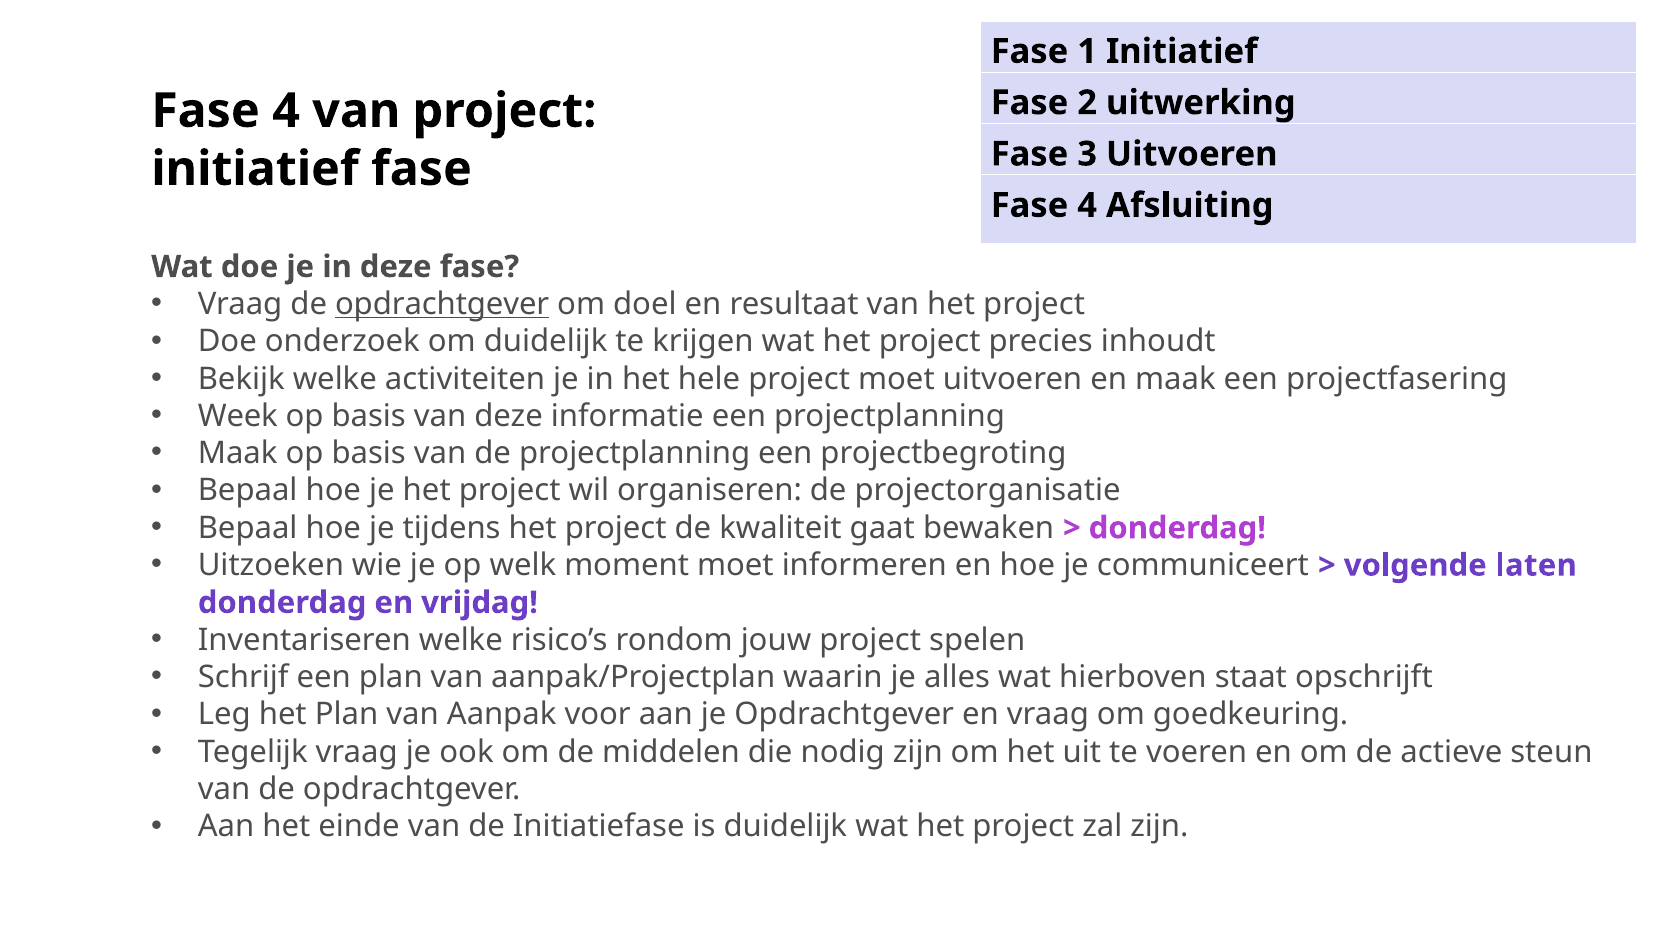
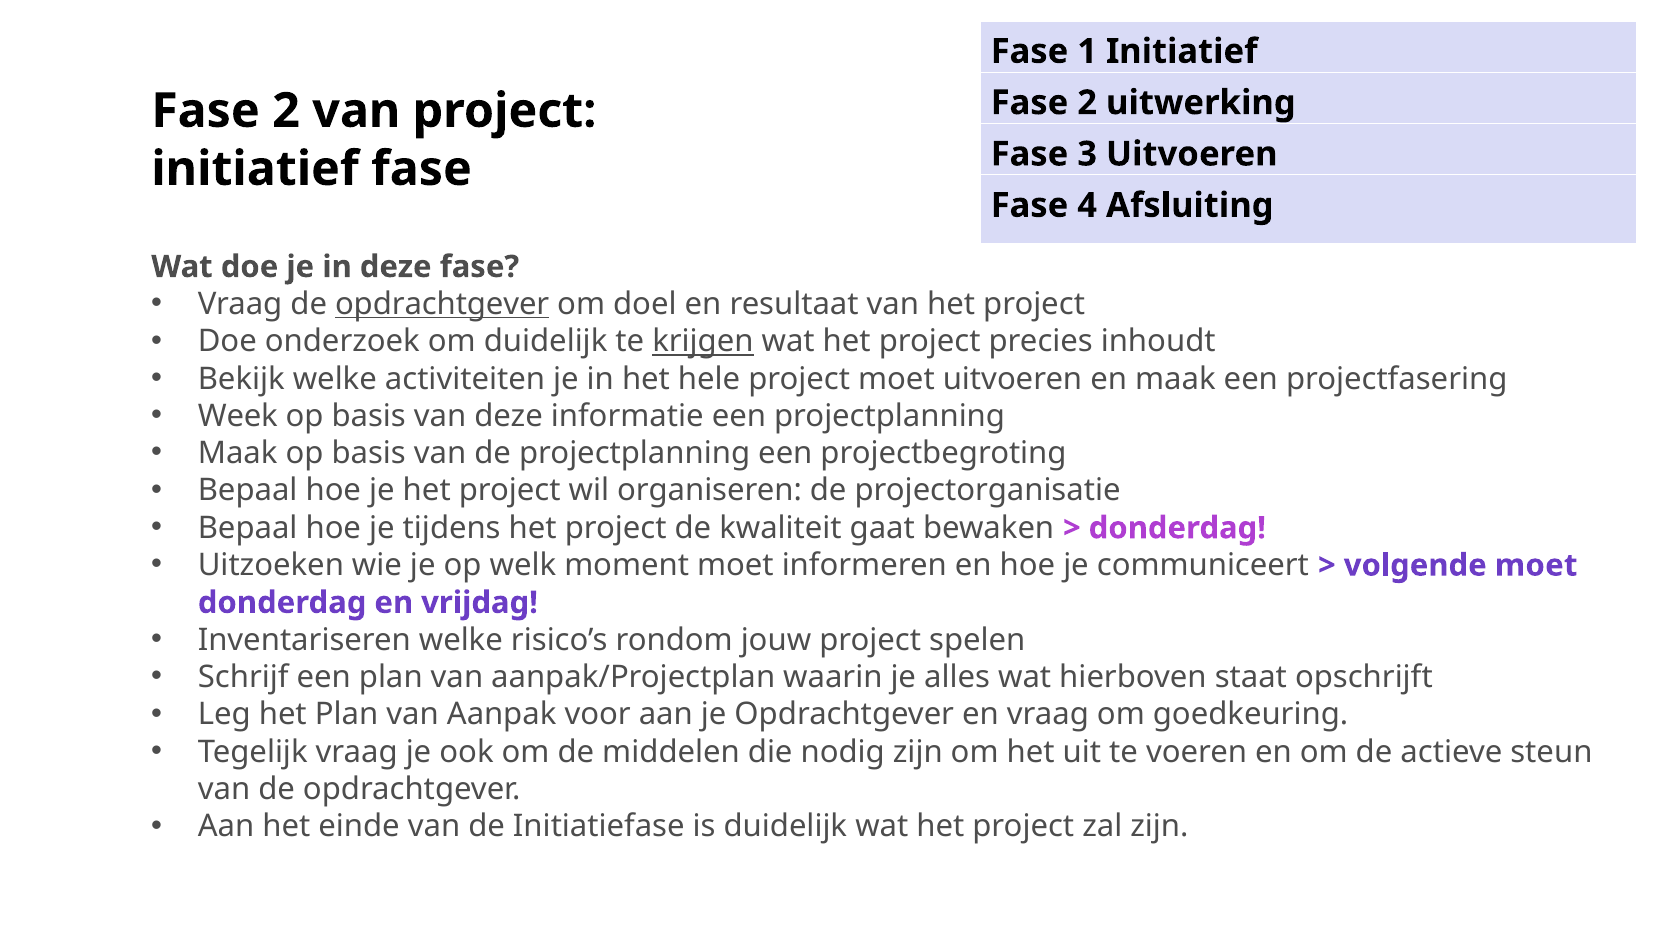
4: 4 -> 2 (286, 111)
krijgen underline: none -> present (703, 341)
volgende laten: laten -> moet (1536, 565)
